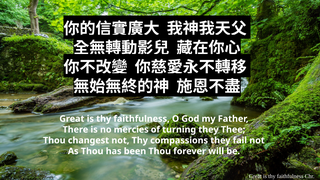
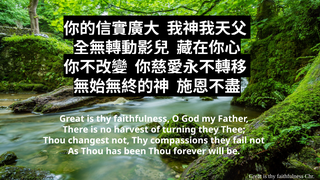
mercies: mercies -> harvest (131, 130)
